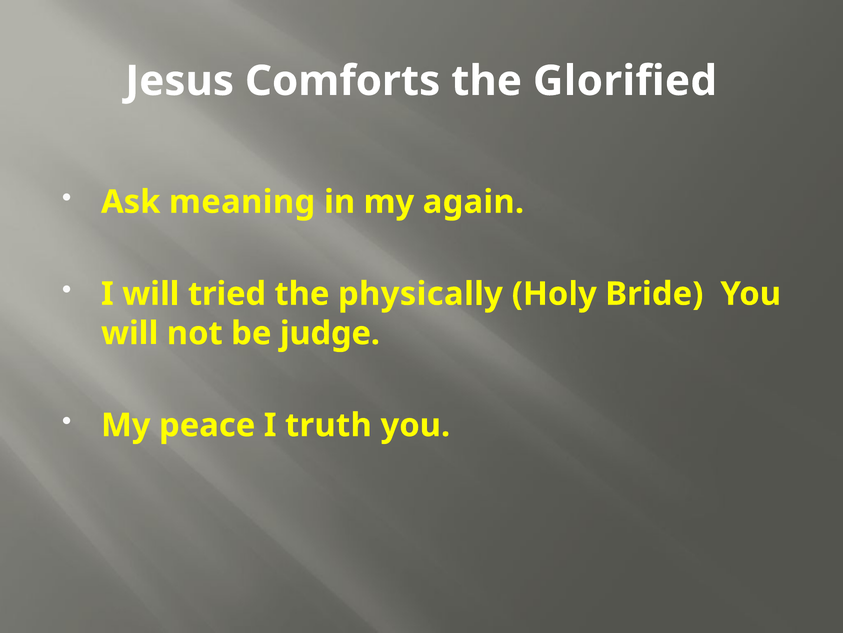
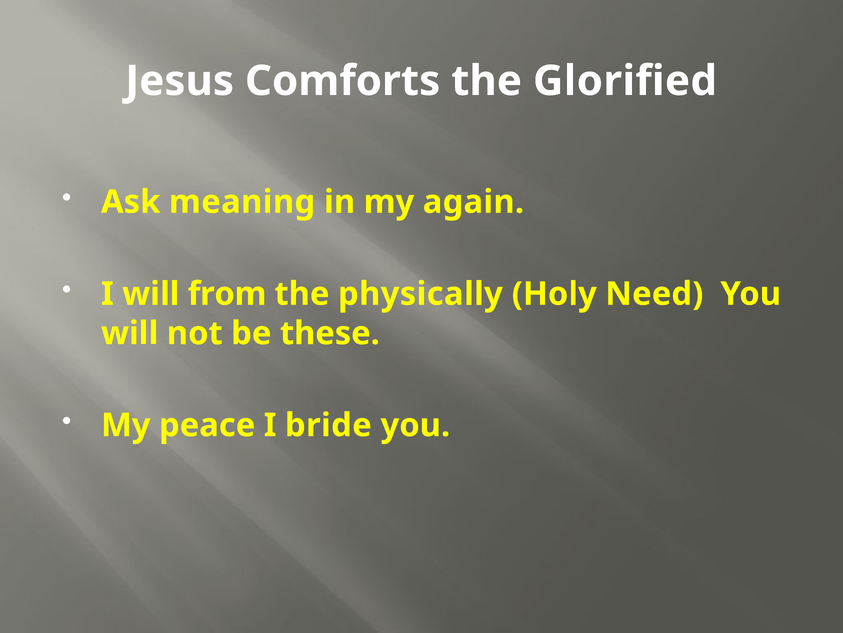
tried: tried -> from (227, 294)
Bride: Bride -> Need (654, 294)
judge: judge -> these (330, 333)
truth: truth -> bride (328, 425)
